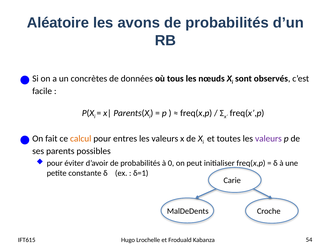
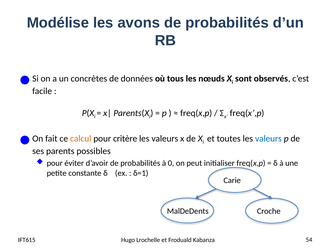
Aléatoire: Aléatoire -> Modélise (58, 23)
entres: entres -> critère (125, 139)
valeurs colour: purple -> blue (268, 139)
